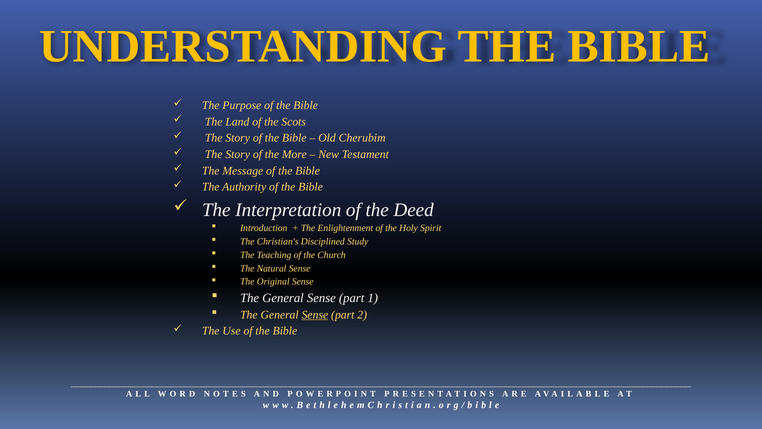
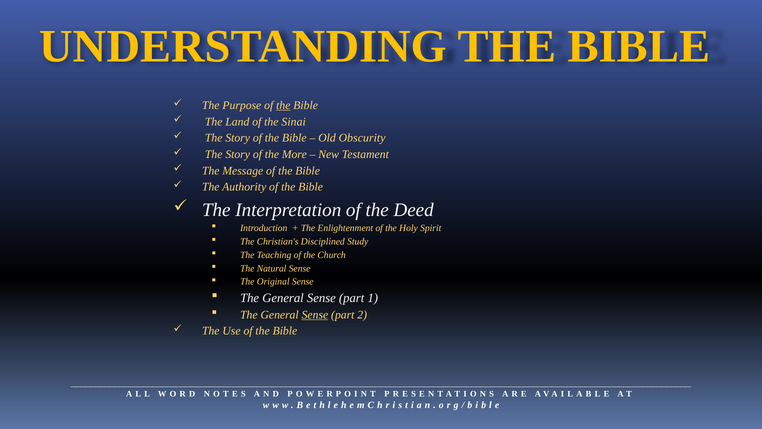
the underline: none -> present (283, 105)
Scots: Scots -> Sinai (294, 122)
Cherubim: Cherubim -> Obscurity (362, 138)
